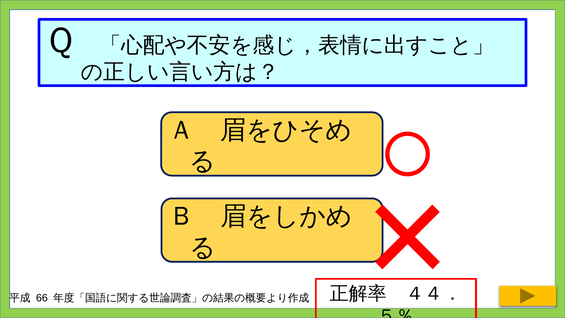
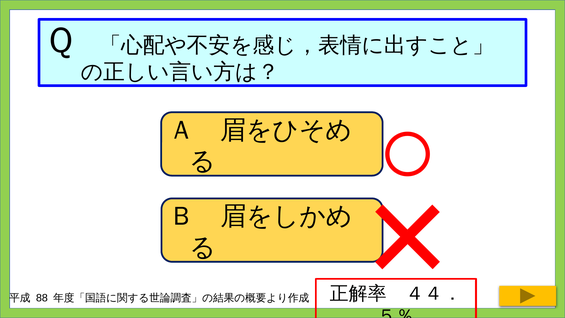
66: 66 -> 88 (42, 298)
